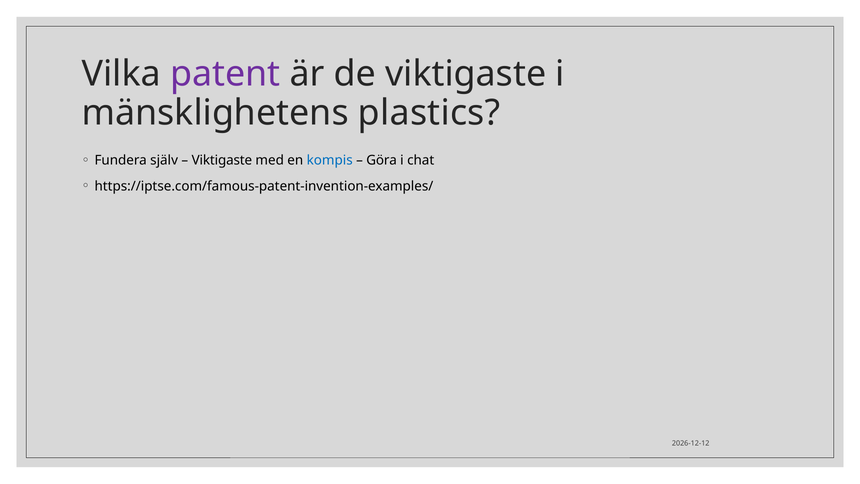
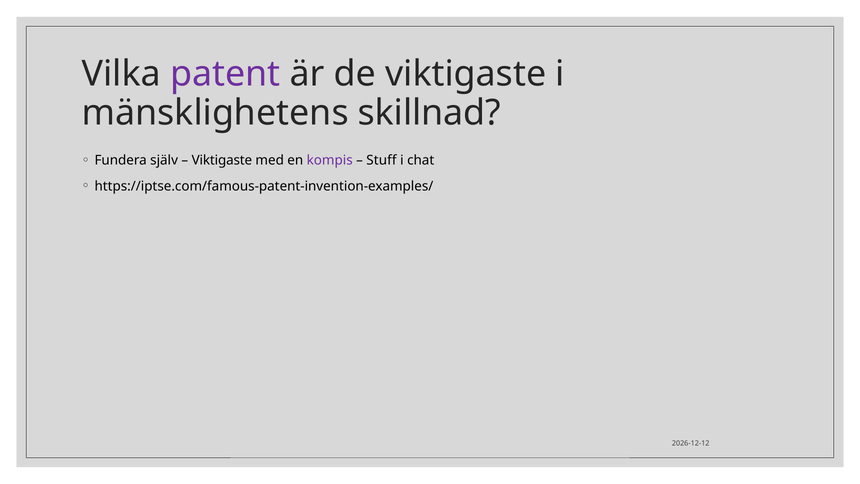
plastics: plastics -> skillnad (429, 113)
kompis colour: blue -> purple (330, 160)
Göra: Göra -> Stuff (381, 160)
